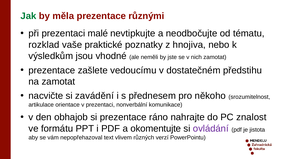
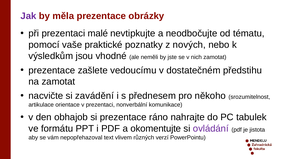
Jak colour: green -> purple (28, 16)
různými: různými -> obrázky (146, 16)
rozklad: rozklad -> pomocí (44, 45)
hnojiva: hnojiva -> nových (189, 45)
znalost: znalost -> tabulek (251, 117)
